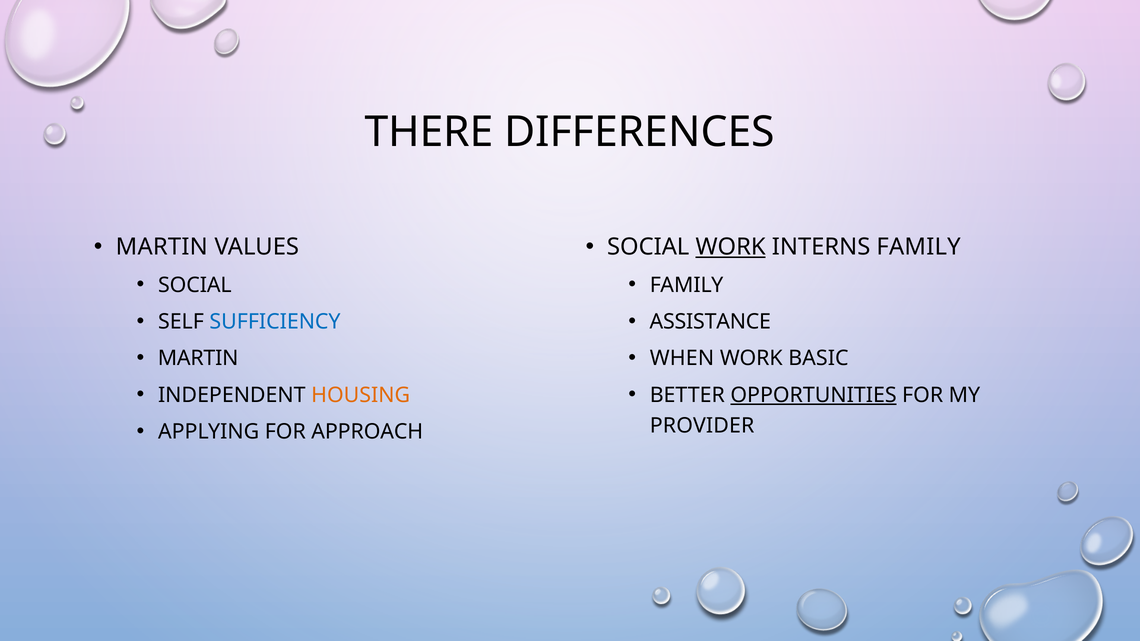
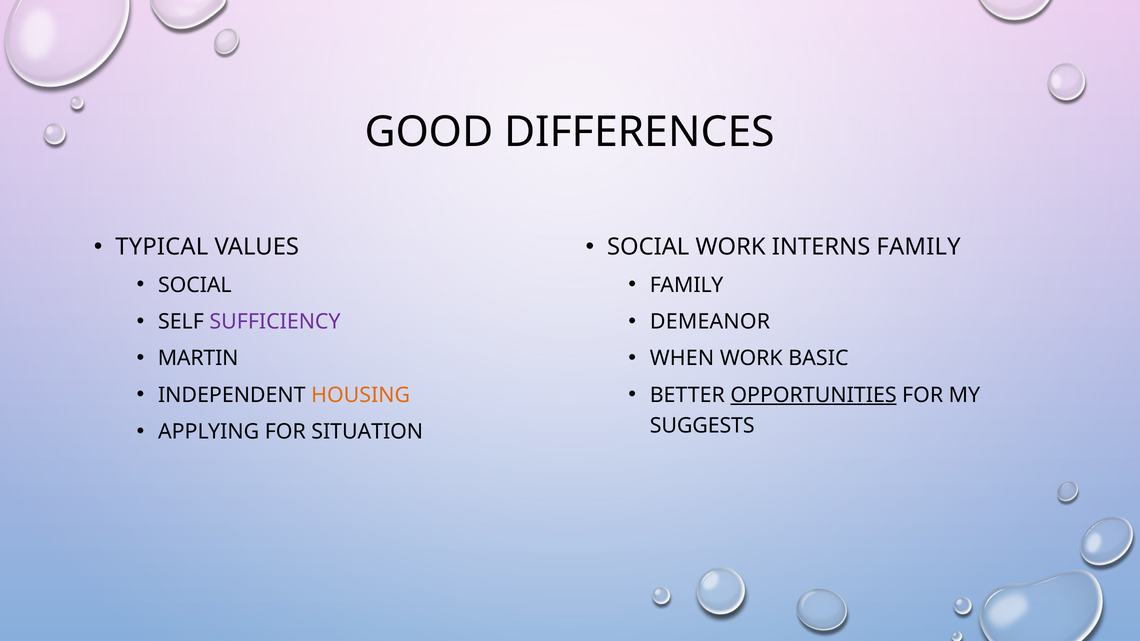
THERE: THERE -> GOOD (429, 132)
MARTIN: MARTIN -> TYPICAL (162, 247)
WORK underline: present -> none (731, 247)
SUFFICIENCY colour: blue -> purple (275, 322)
ASSISTANCE: ASSISTANCE -> DEMEANOR (710, 322)
PROVIDER: PROVIDER -> SUGGESTS (702, 426)
APPROACH: APPROACH -> SITUATION (367, 432)
